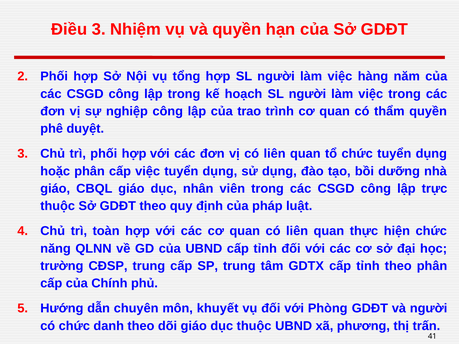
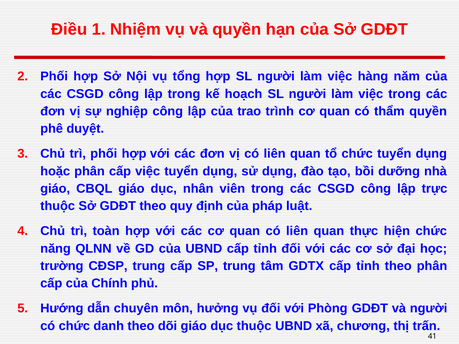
Điều 3: 3 -> 1 (99, 29)
khuyết: khuyết -> hưởng (218, 309)
phương: phương -> chương (363, 326)
